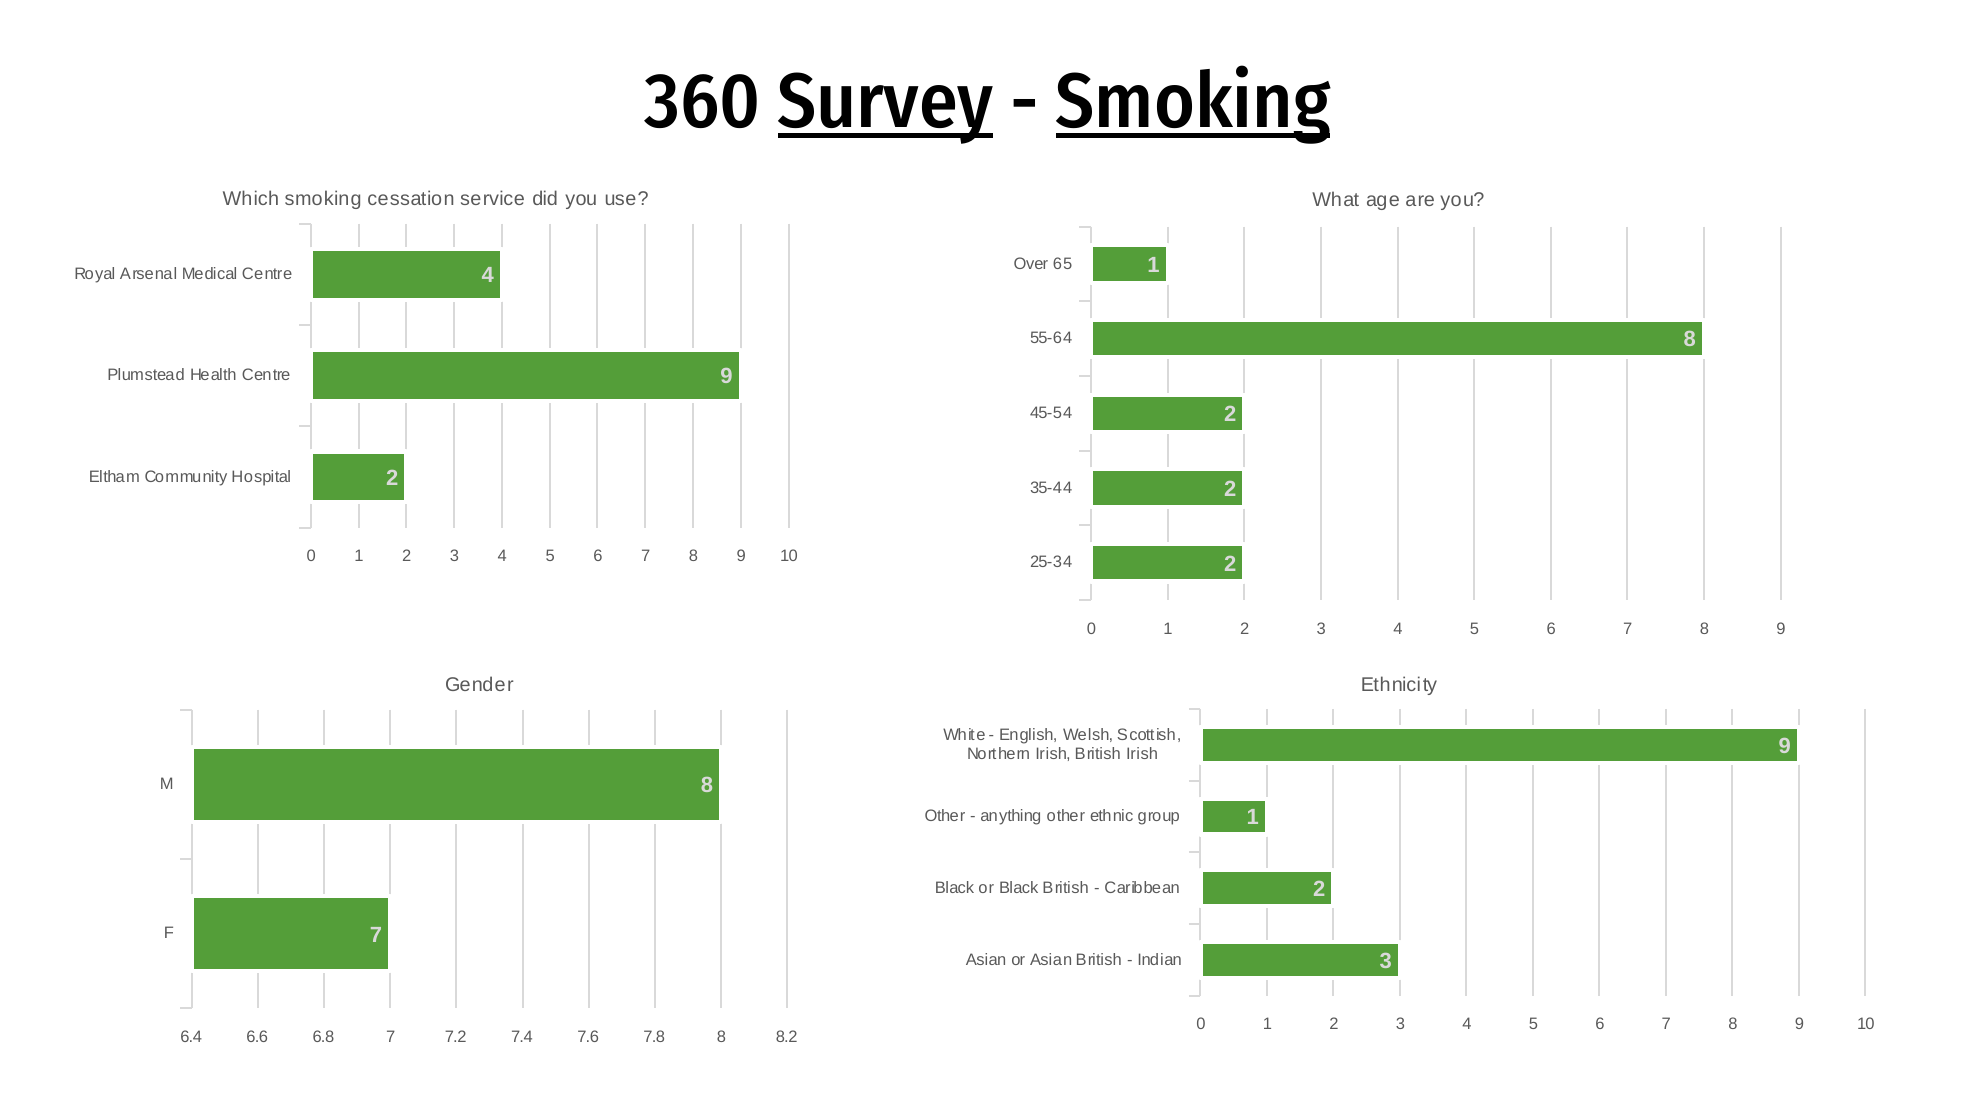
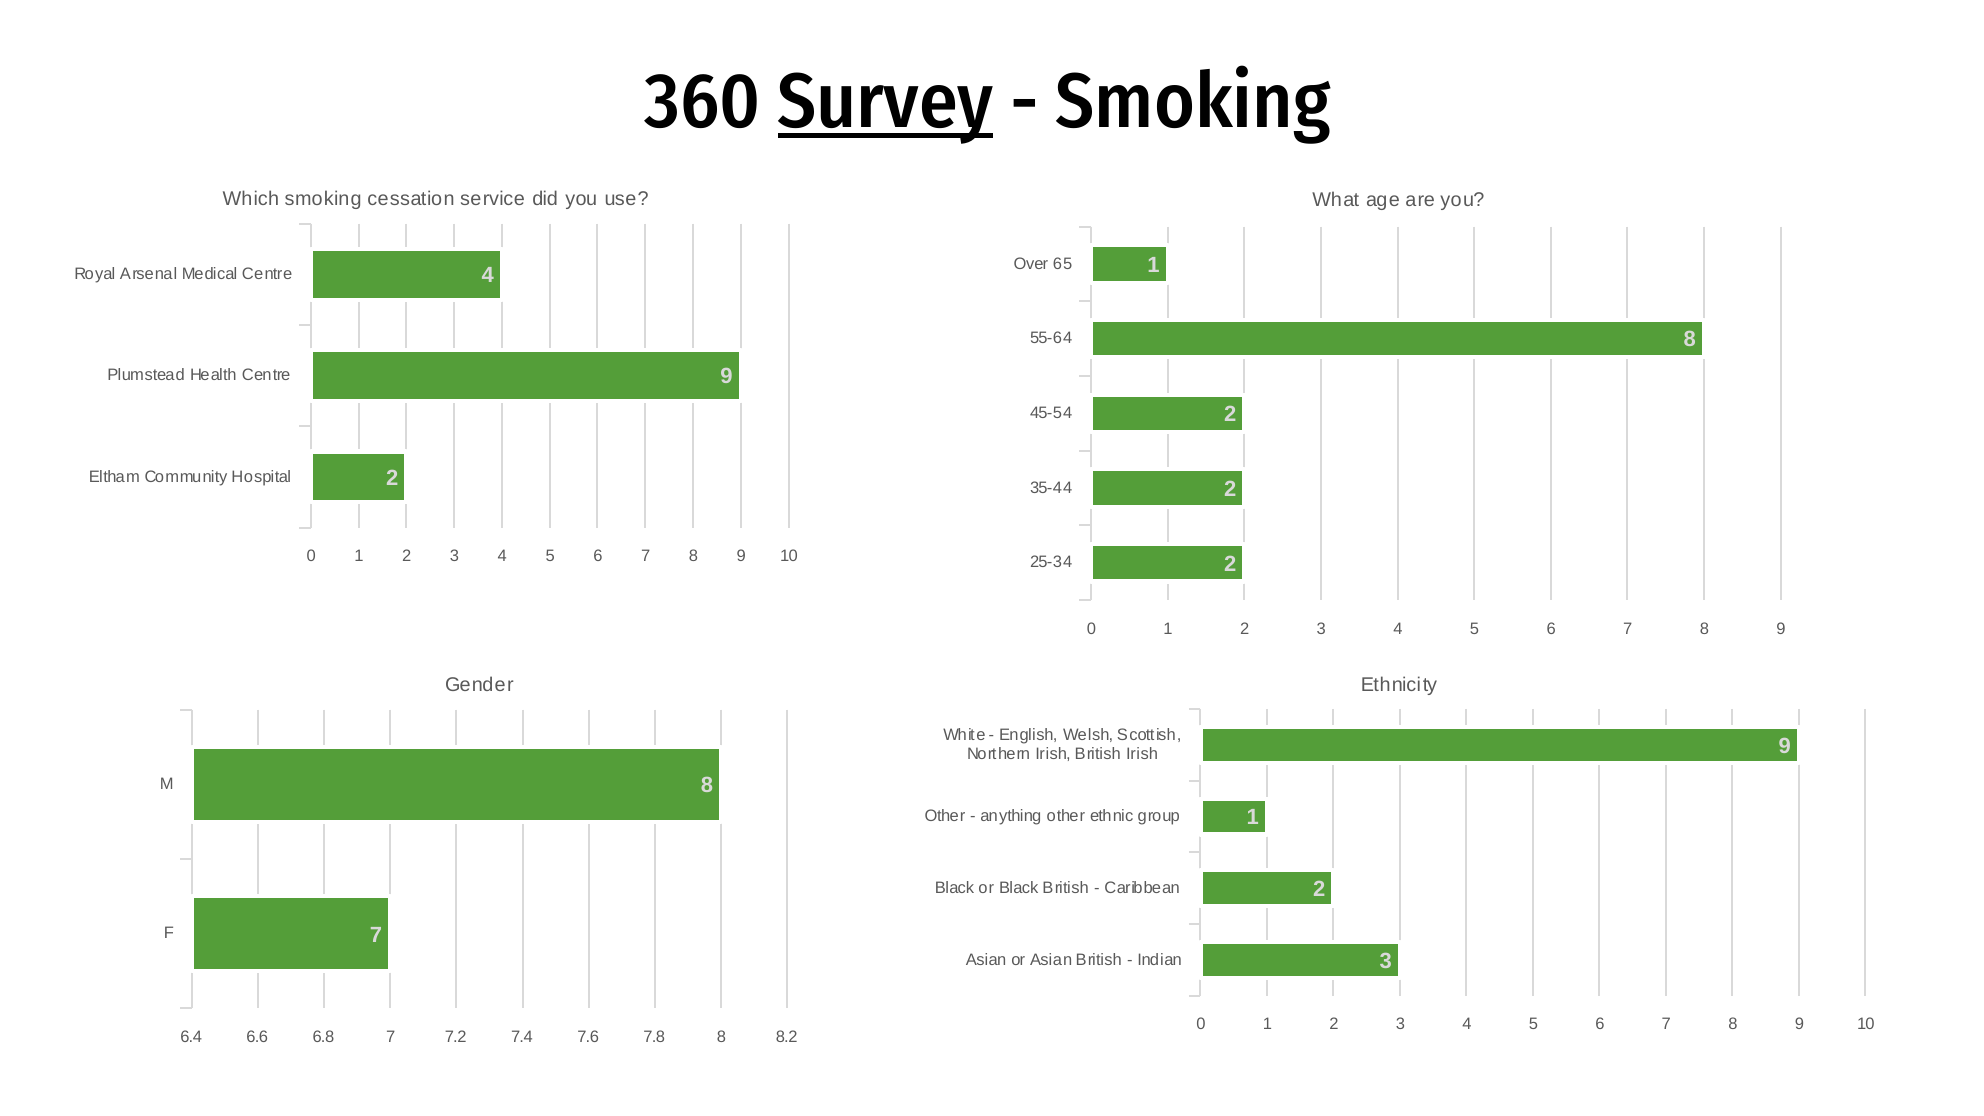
Smoking underline: present -> none (1193, 102)
